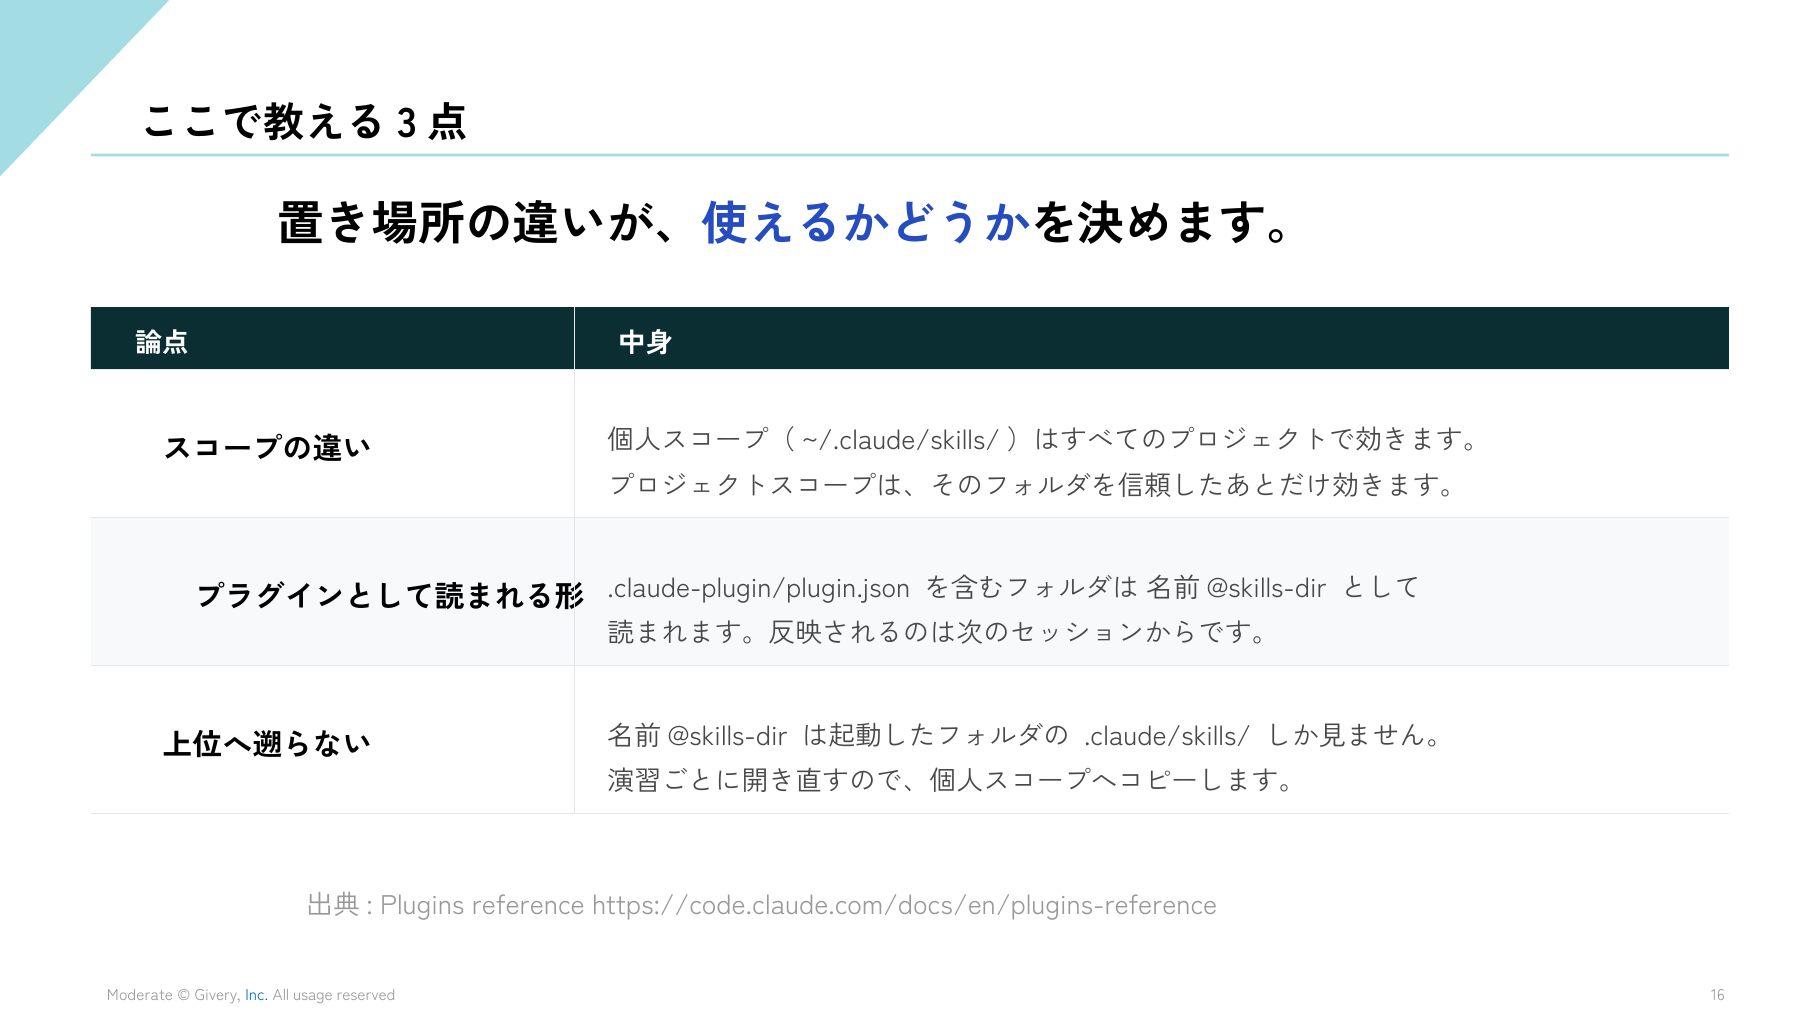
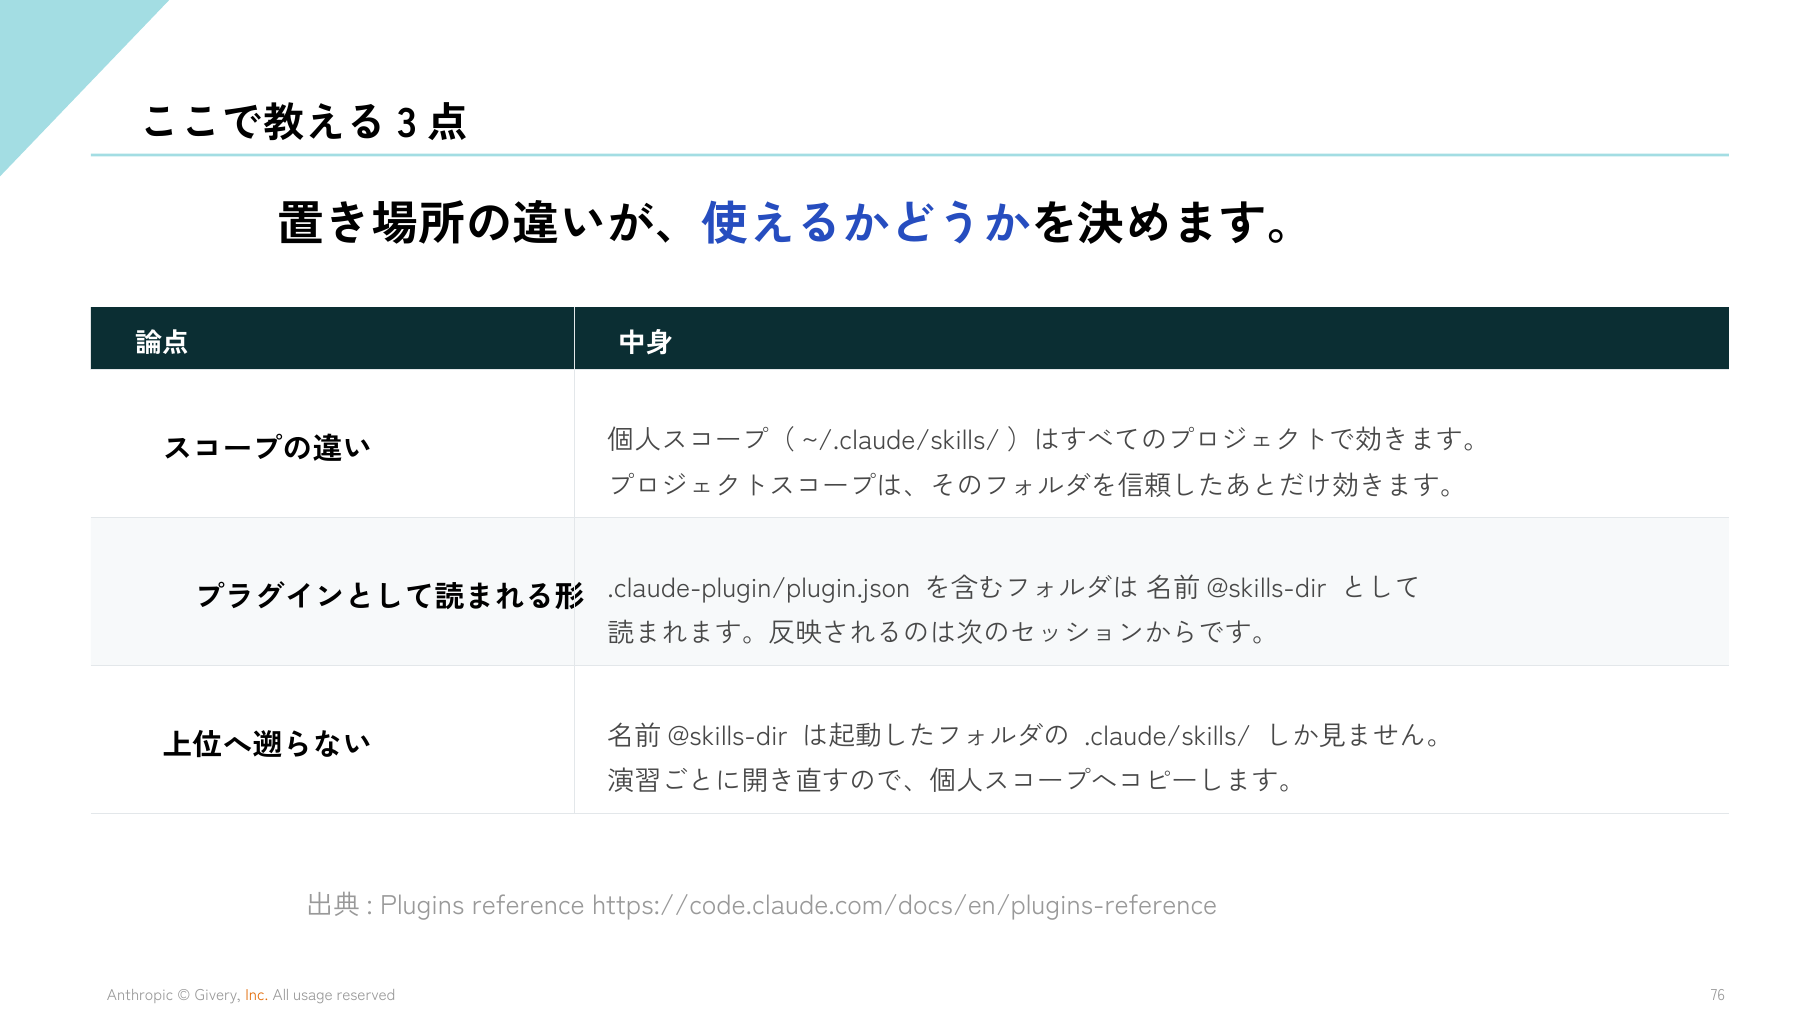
Moderate: Moderate -> Anthropic (140, 995)
Inc colour: blue -> orange (257, 995)
16: 16 -> 76 (1718, 995)
